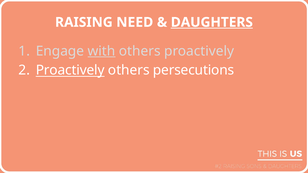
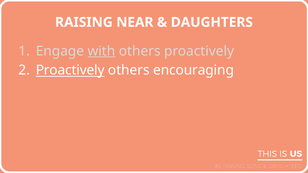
NEED: NEED -> NEAR (135, 22)
DAUGHTERS underline: present -> none (212, 22)
persecutions: persecutions -> encouraging (194, 70)
